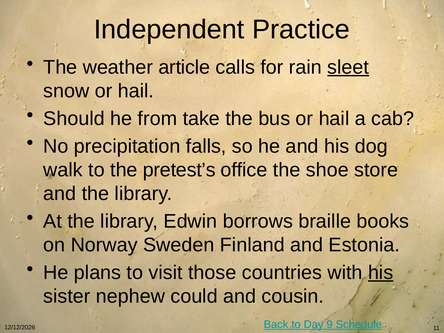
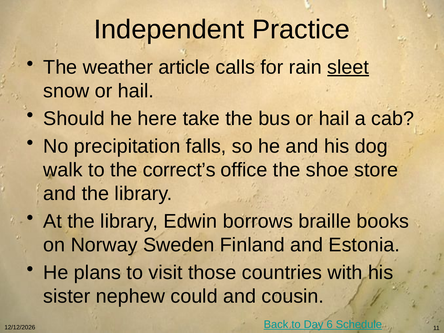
from: from -> here (157, 119)
pretest’s: pretest’s -> correct’s (179, 170)
his underline: present -> none (381, 273)
9: 9 -> 6 (330, 324)
